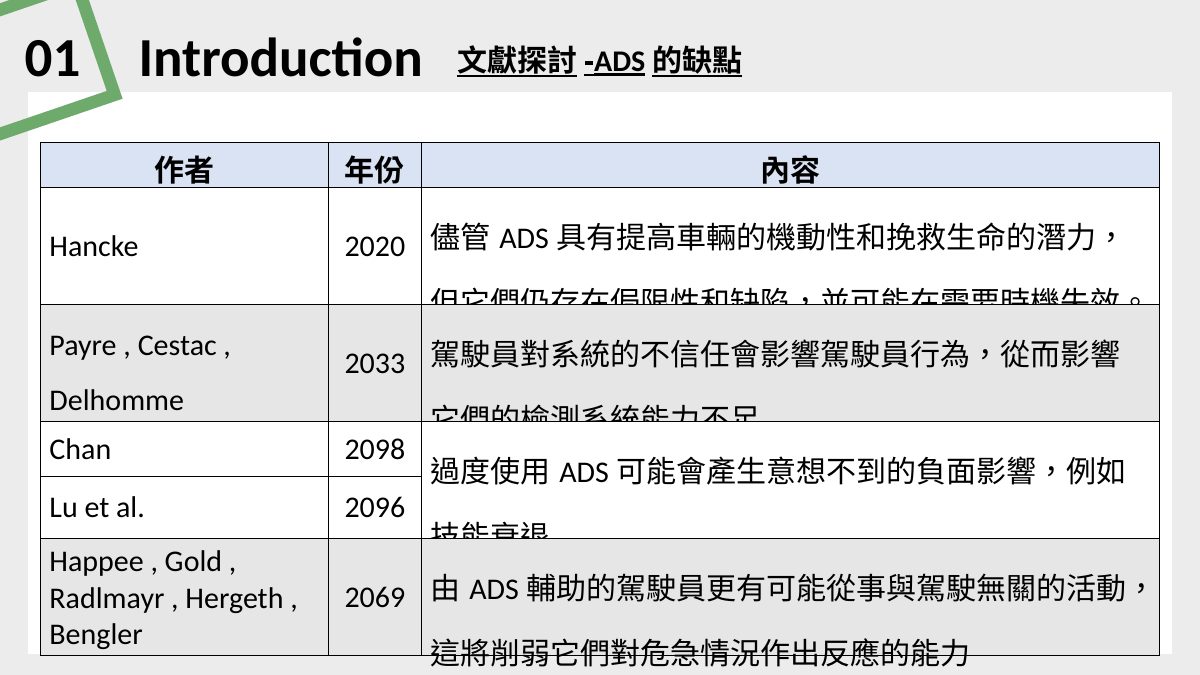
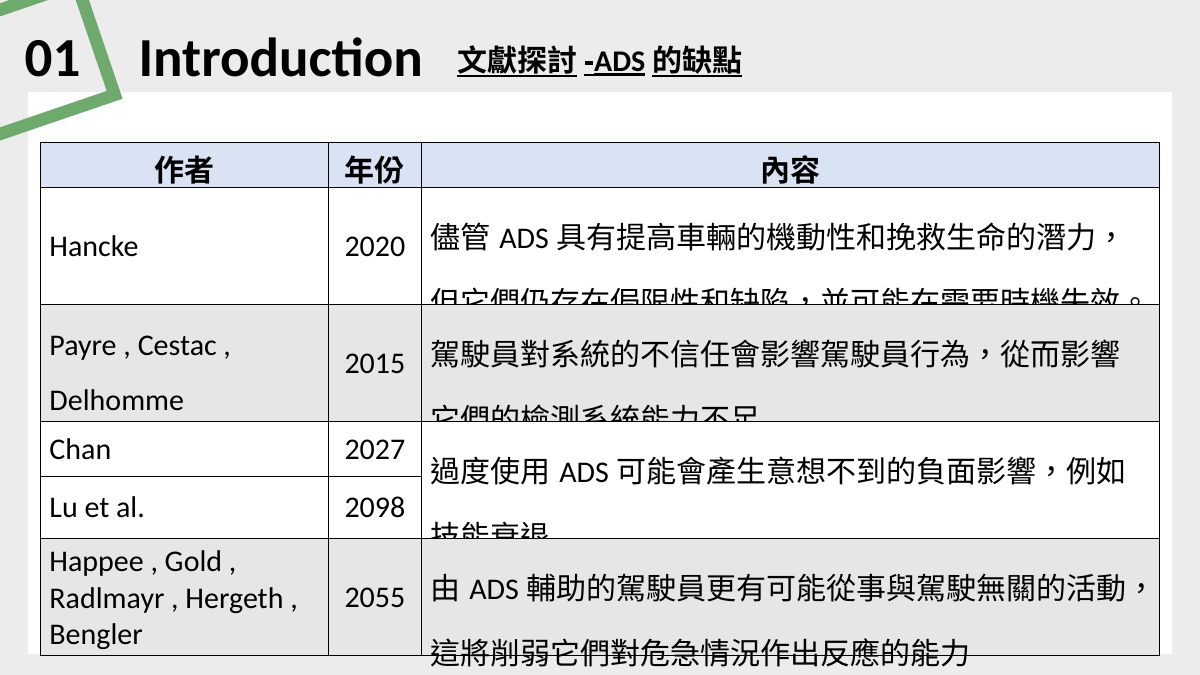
2033: 2033 -> 2015 (375, 363)
2098: 2098 -> 2027 (375, 449)
2096: 2096 -> 2098 (375, 508)
2069: 2069 -> 2055 (375, 597)
